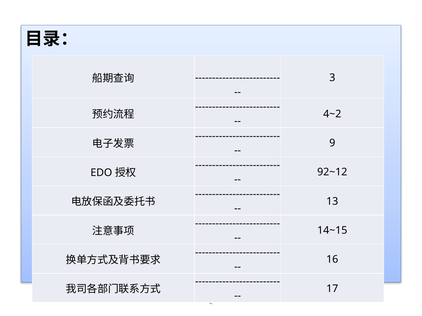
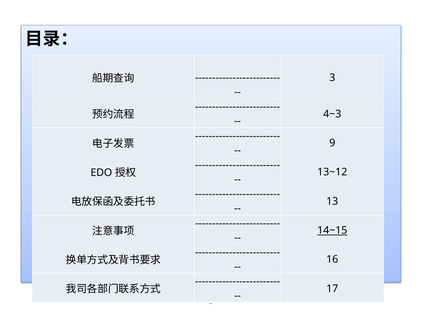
4~2: 4~2 -> 4~3 (332, 114)
92~12: 92~12 -> 13~12 (332, 172)
14~15 underline: none -> present (332, 231)
